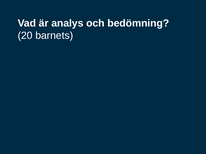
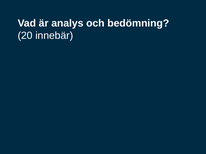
barnets: barnets -> innebär (54, 36)
